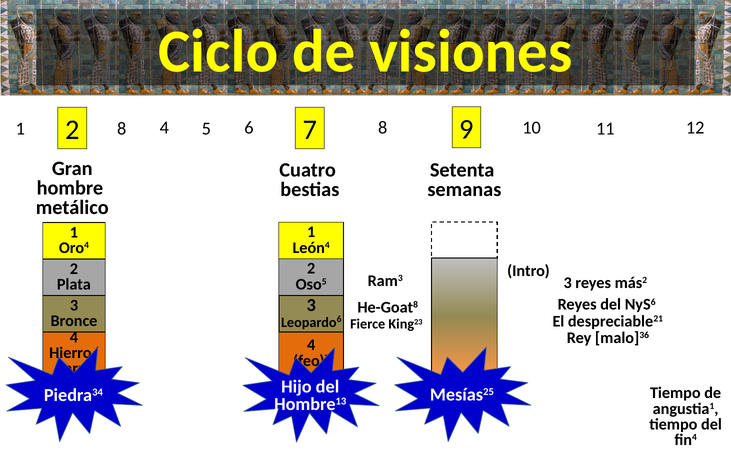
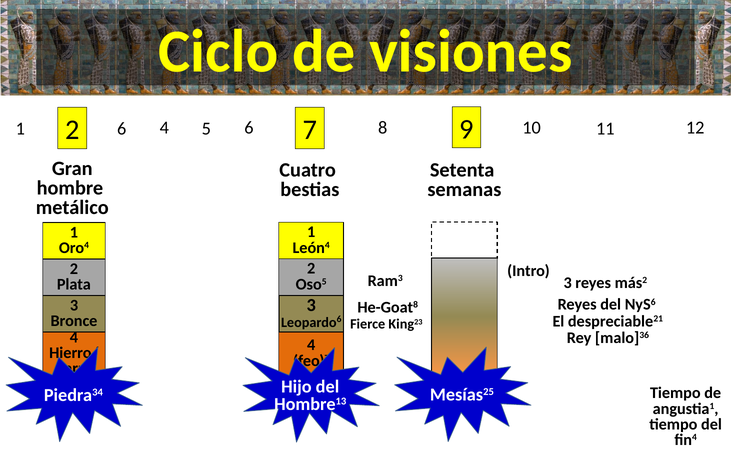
2 8: 8 -> 6 (122, 129)
